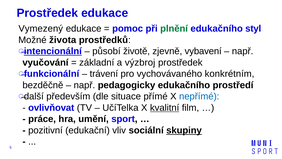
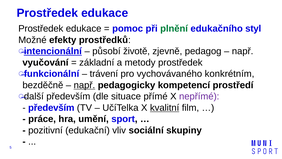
Vymezený: Vymezený -> Prostředek (41, 29)
života: života -> efekty (63, 40)
vybavení: vybavení -> pedagog (203, 51)
výzbroj: výzbroj -> metody (140, 62)
např underline: none -> present (84, 85)
pedagogicky edukačního: edukačního -> kompetencí (184, 85)
nepřímé colour: blue -> purple (199, 96)
ovlivňovat: ovlivňovat -> především (51, 108)
skupiny underline: present -> none (184, 130)
